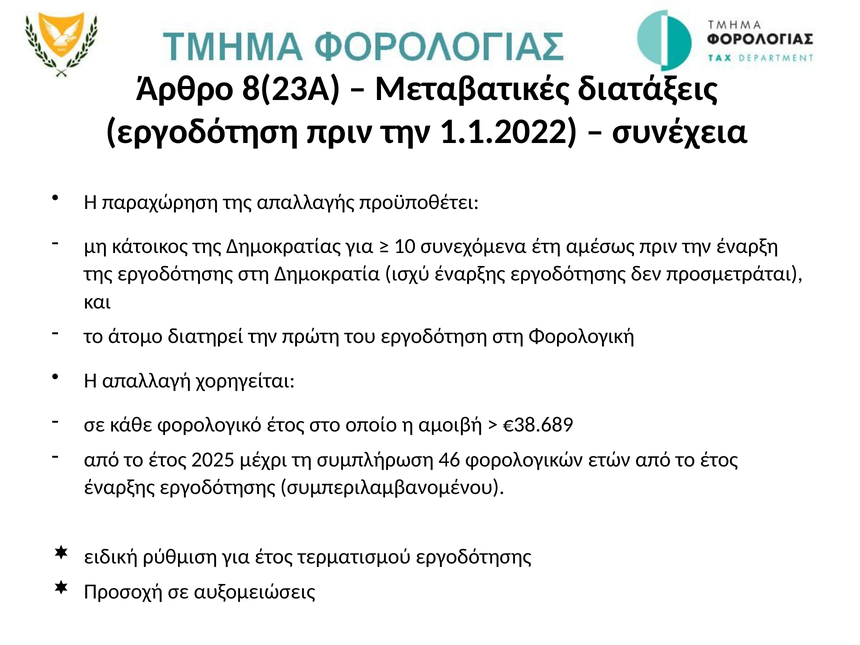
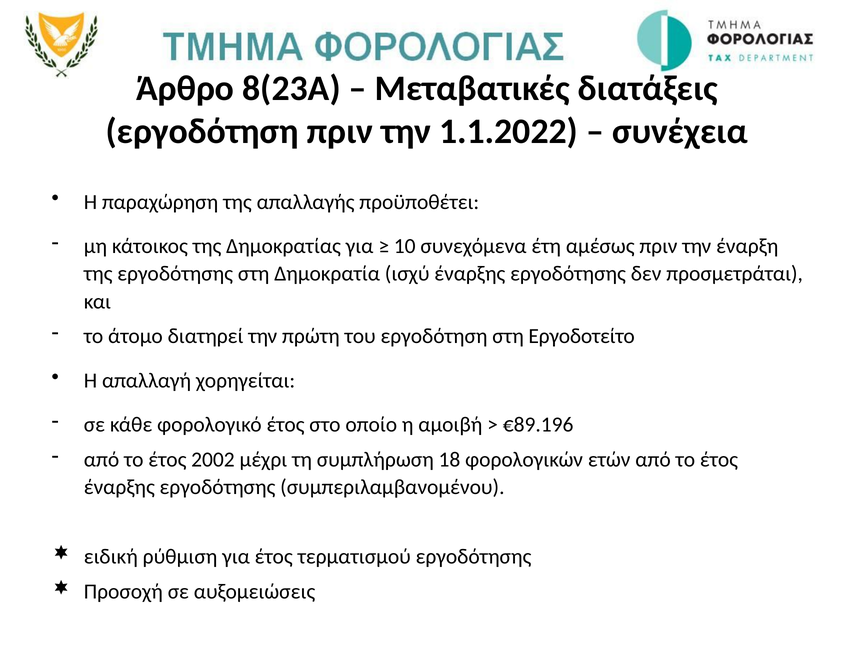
Φορολογική: Φορολογική -> Εργοδοτείτο (582, 336)
€38.689: €38.689 -> €89.196 (538, 425)
2025: 2025 -> 2002 (213, 460)
46: 46 -> 18 (449, 460)
